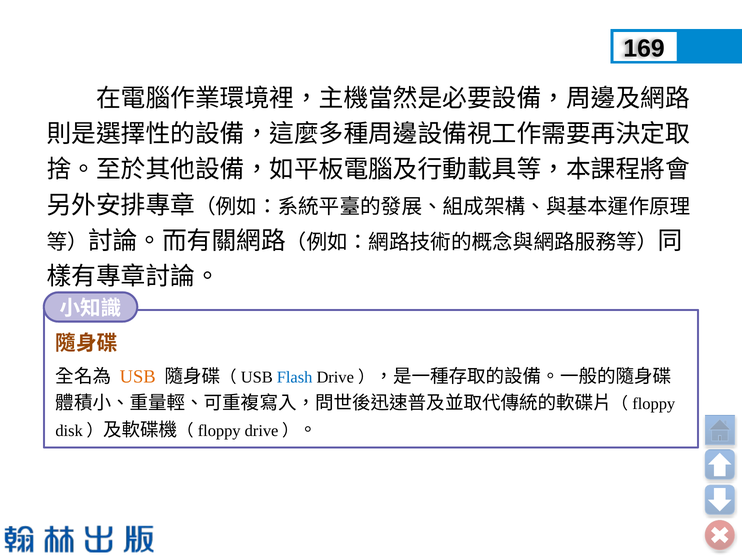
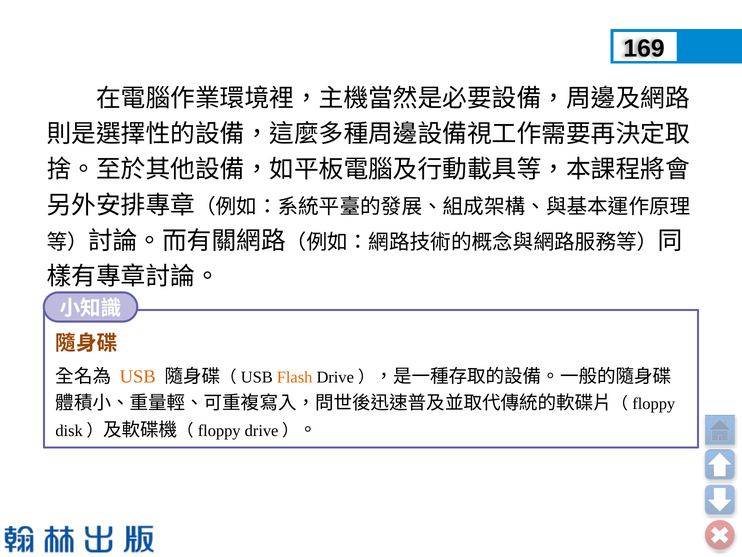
Flash colour: blue -> orange (295, 377)
